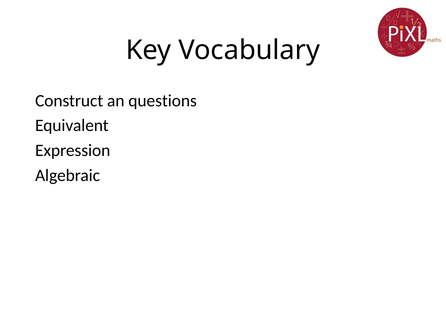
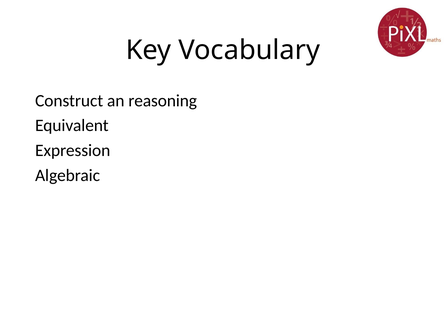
questions: questions -> reasoning (163, 101)
